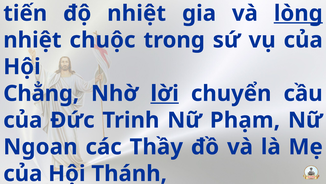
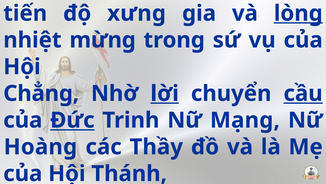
độ nhiệt: nhiệt -> xưng (137, 13)
chuộc: chuộc -> mừng (103, 40)
cầu underline: none -> present (303, 93)
Đức underline: none -> present (72, 120)
Phạm: Phạm -> Mạng (245, 120)
Ngoan: Ngoan -> Hoàng (40, 146)
